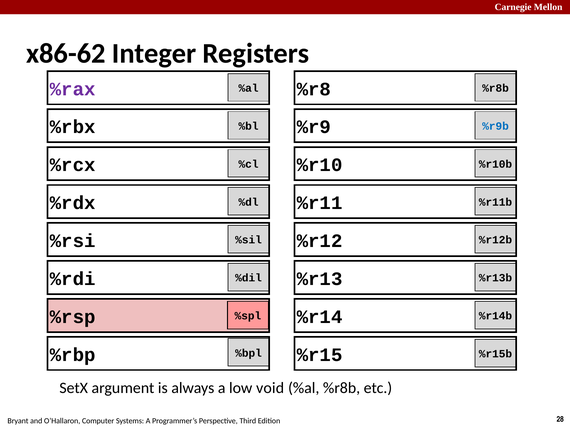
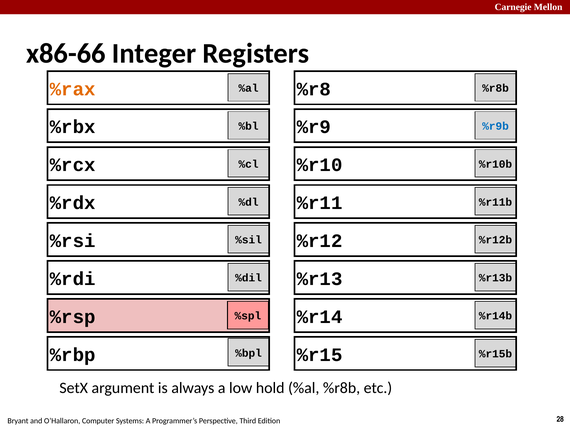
x86-62: x86-62 -> x86-66 (66, 53)
%rax colour: purple -> orange (73, 89)
void: void -> hold (270, 388)
